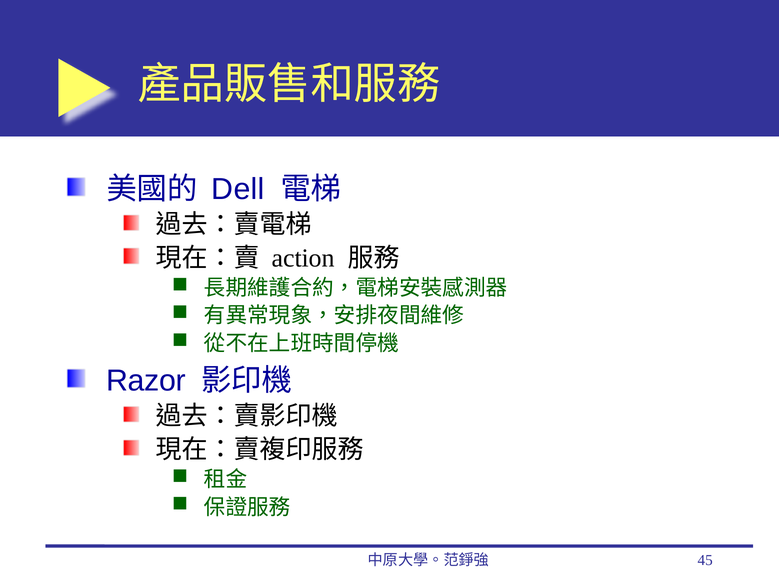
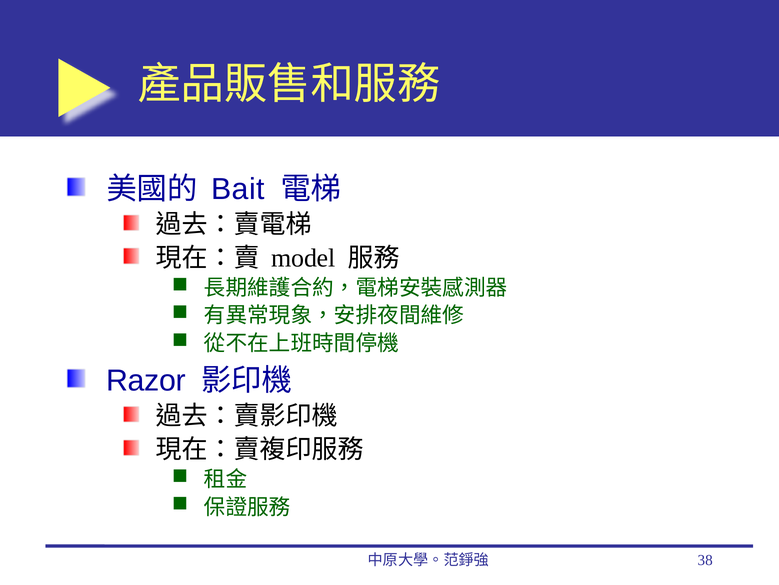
Dell: Dell -> Bait (238, 189)
action: action -> model (303, 258)
45: 45 -> 38 (705, 559)
